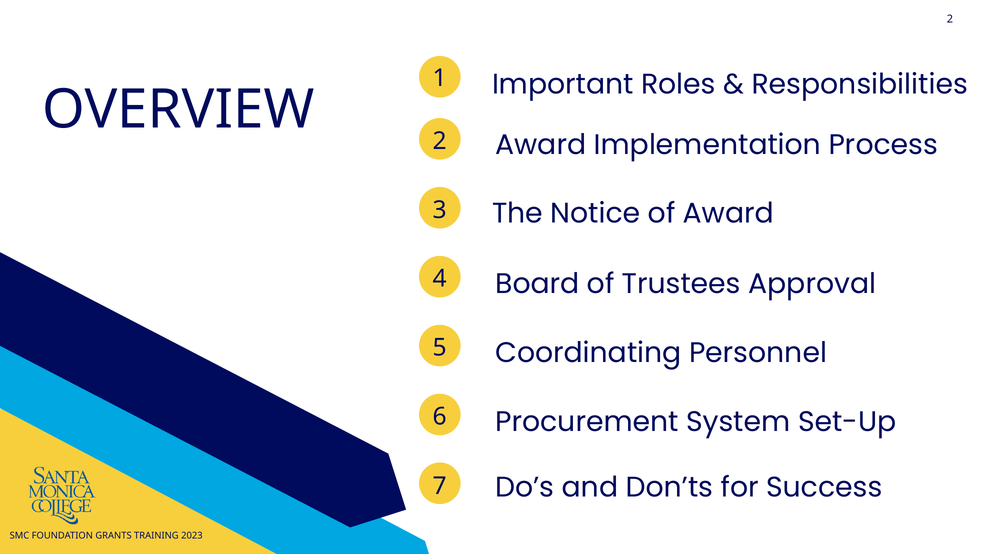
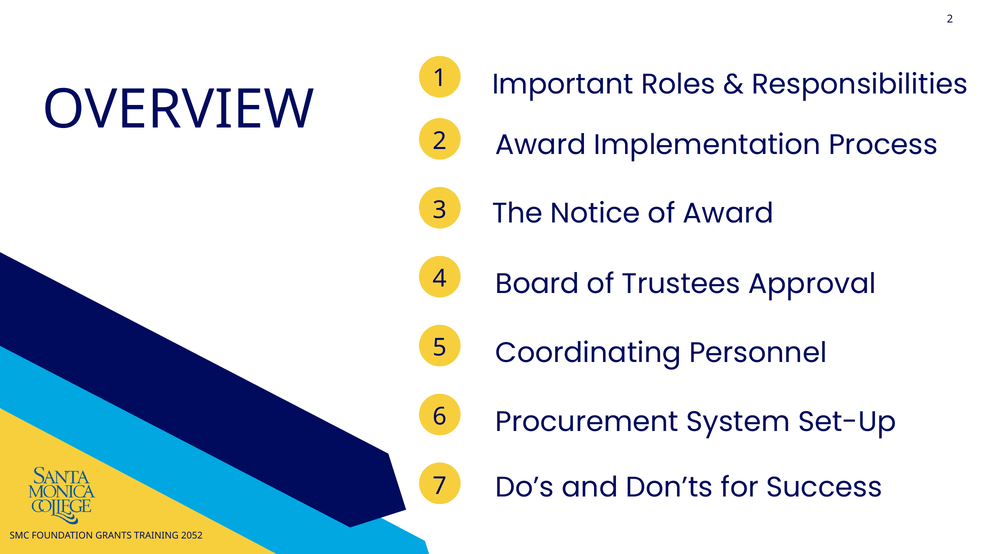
2023: 2023 -> 2052 (192, 535)
